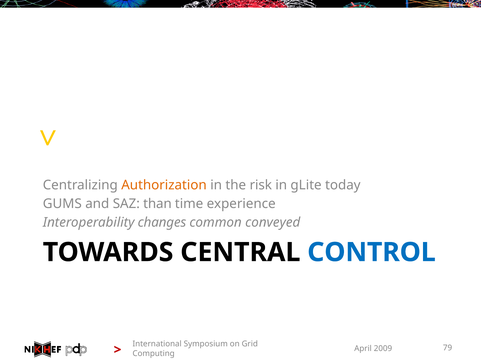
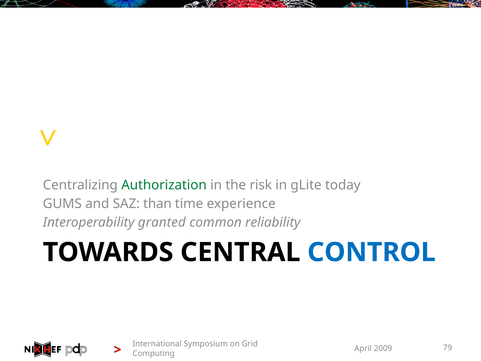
Authorization colour: orange -> green (164, 185)
changes: changes -> granted (162, 222)
conveyed: conveyed -> reliability (273, 222)
